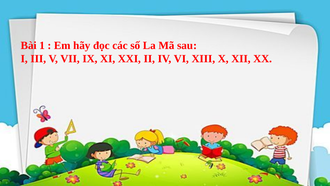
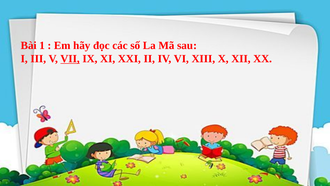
VII underline: none -> present (70, 59)
